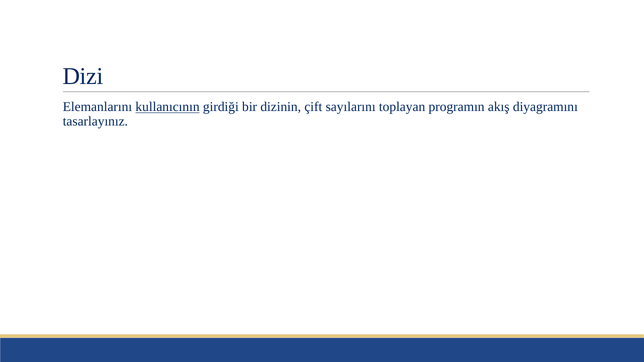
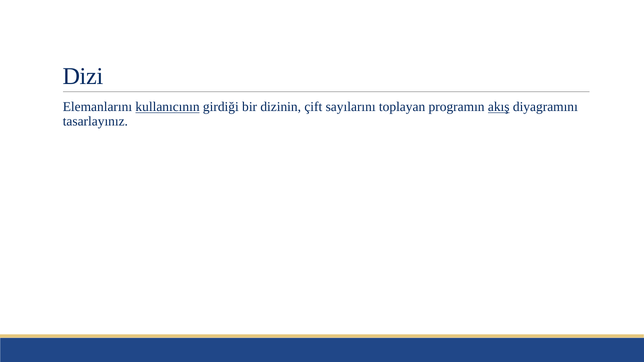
akış underline: none -> present (499, 107)
